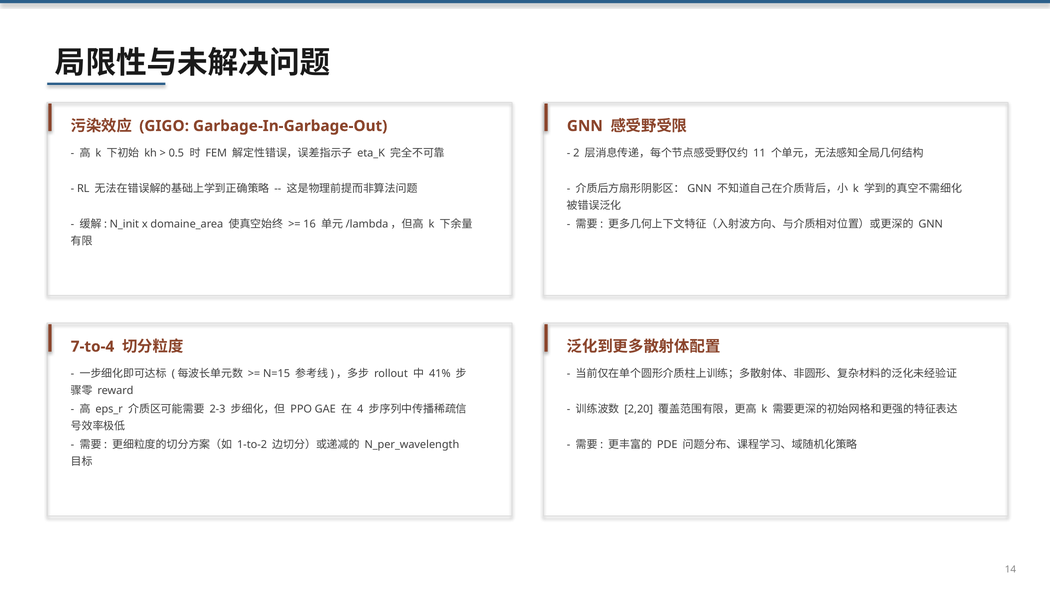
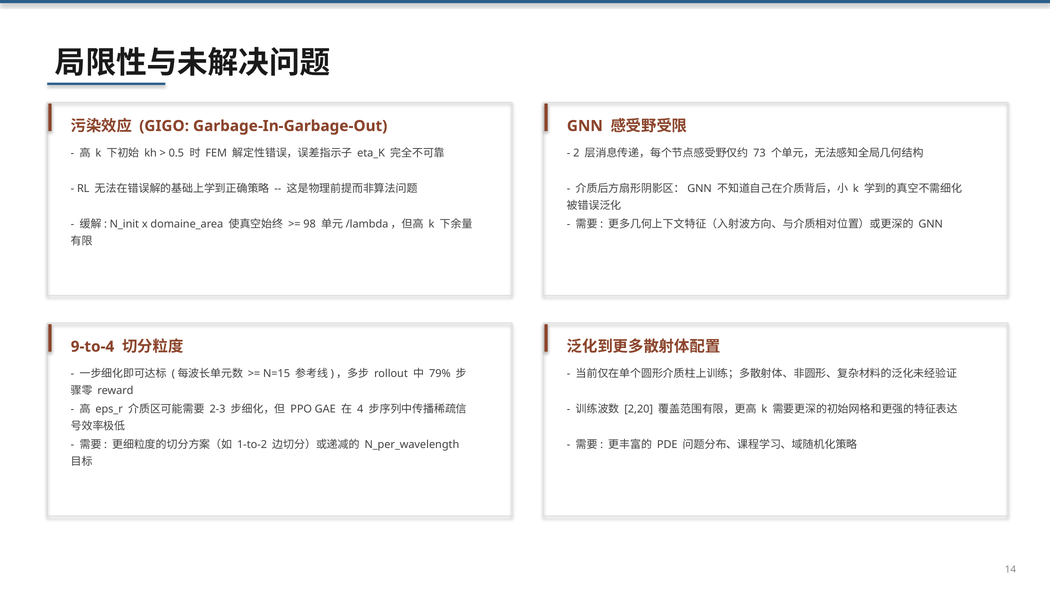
11: 11 -> 73 (759, 153)
16: 16 -> 98 (310, 224)
7-to-4: 7-to-4 -> 9-to-4 (92, 346)
41%: 41% -> 79% (440, 373)
